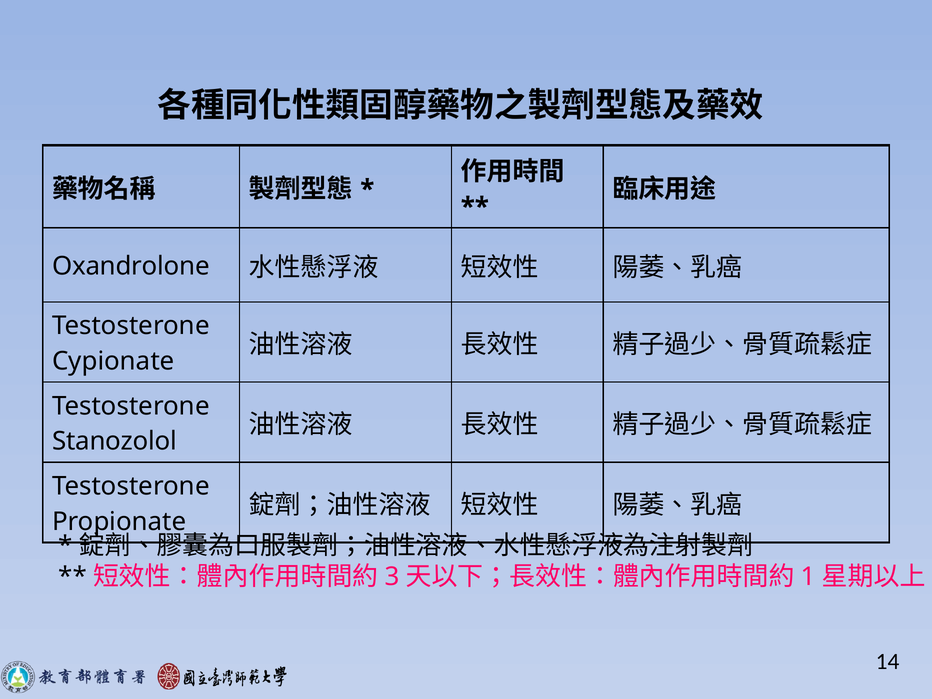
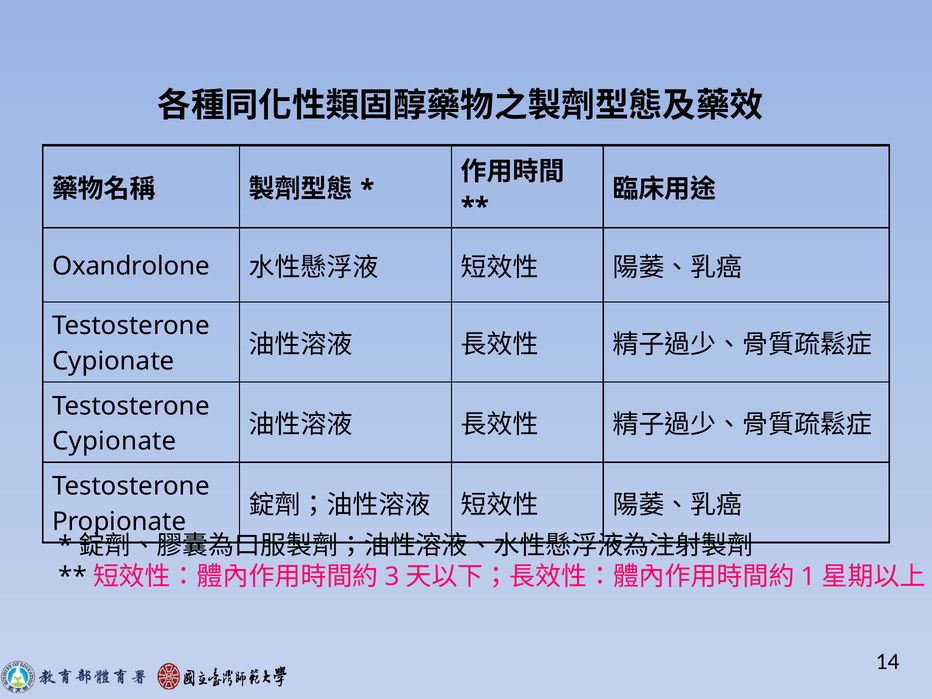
Stanozolol: Stanozolol -> Cypionate (114, 441)
